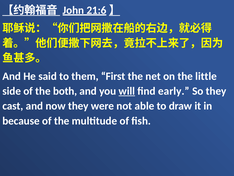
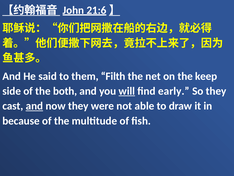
First: First -> Filth (113, 76)
little: little -> keep (206, 76)
and underline: none -> present (34, 106)
